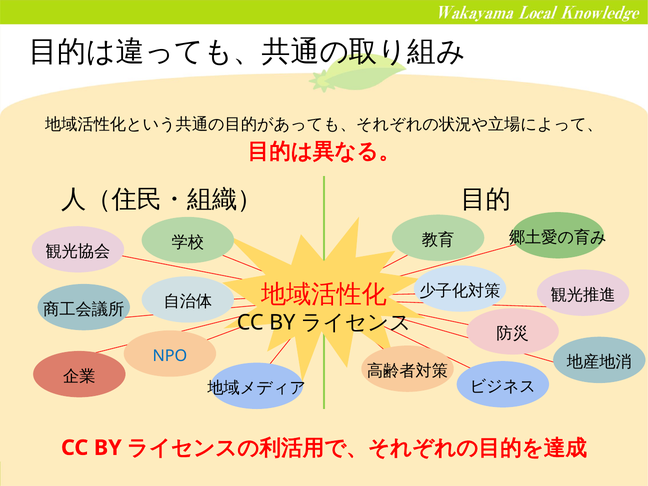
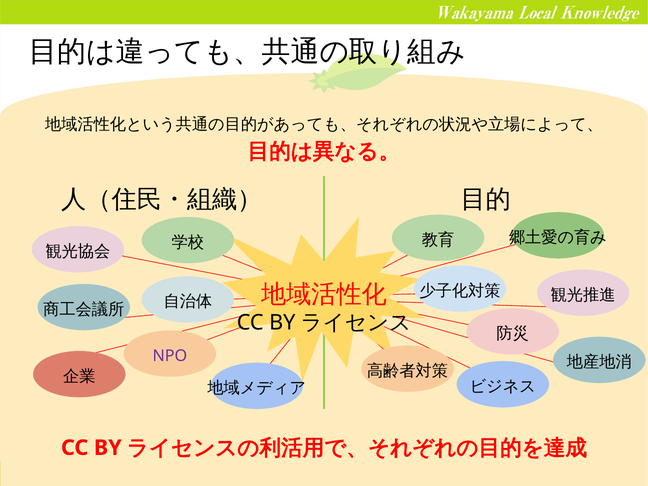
NPO colour: blue -> purple (170, 356)
